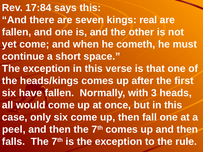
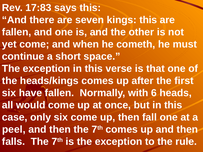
17:84: 17:84 -> 17:83 (38, 8)
kings real: real -> this (148, 20)
3: 3 -> 6 (154, 93)
